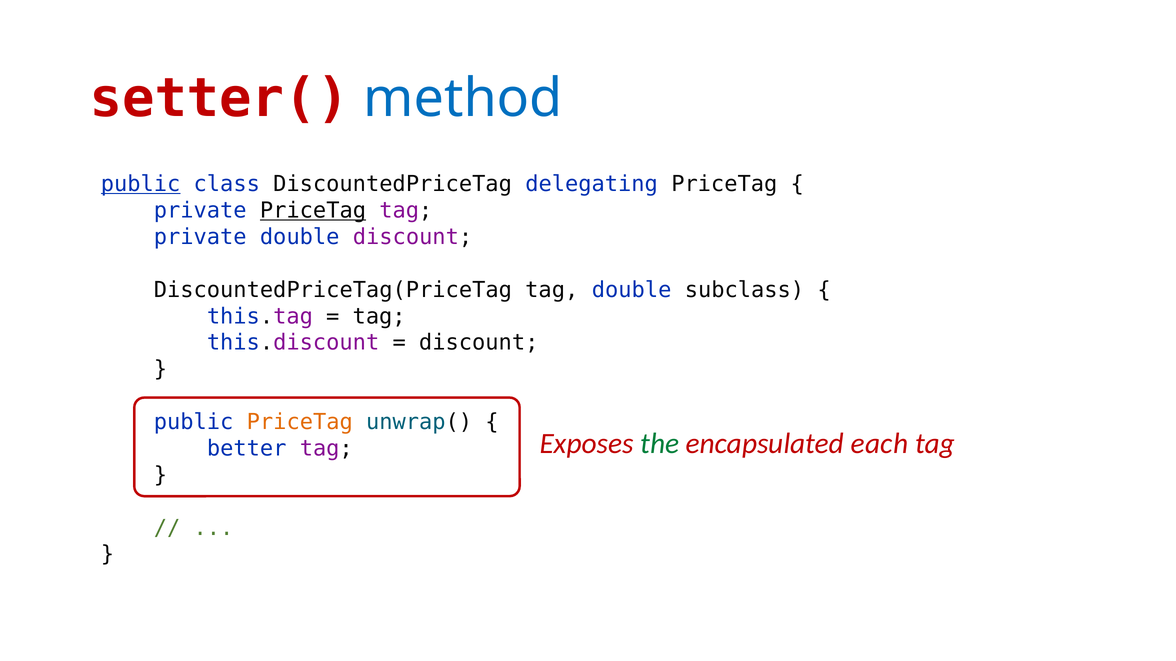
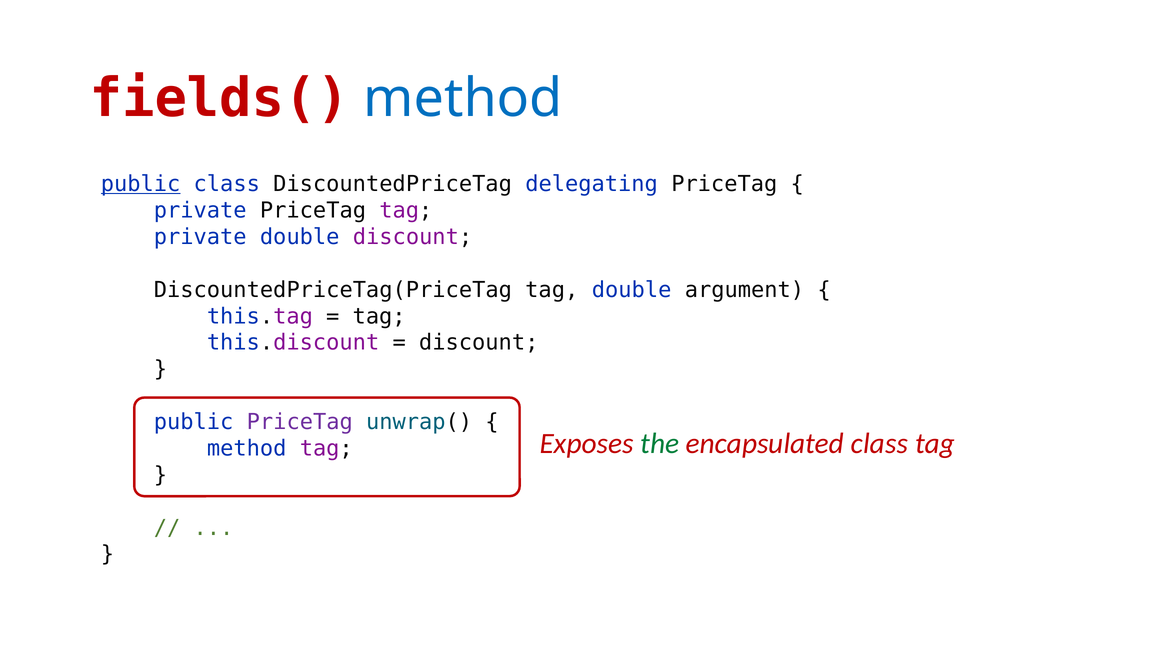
setter(: setter( -> fields( (219, 99)
PriceTag underline: present -> none (313, 211)
subclass: subclass -> argument (744, 290)
PriceTag colour: orange -> purple (300, 422)
encapsulated each: each -> class (879, 444)
better: better -> method (247, 449)
